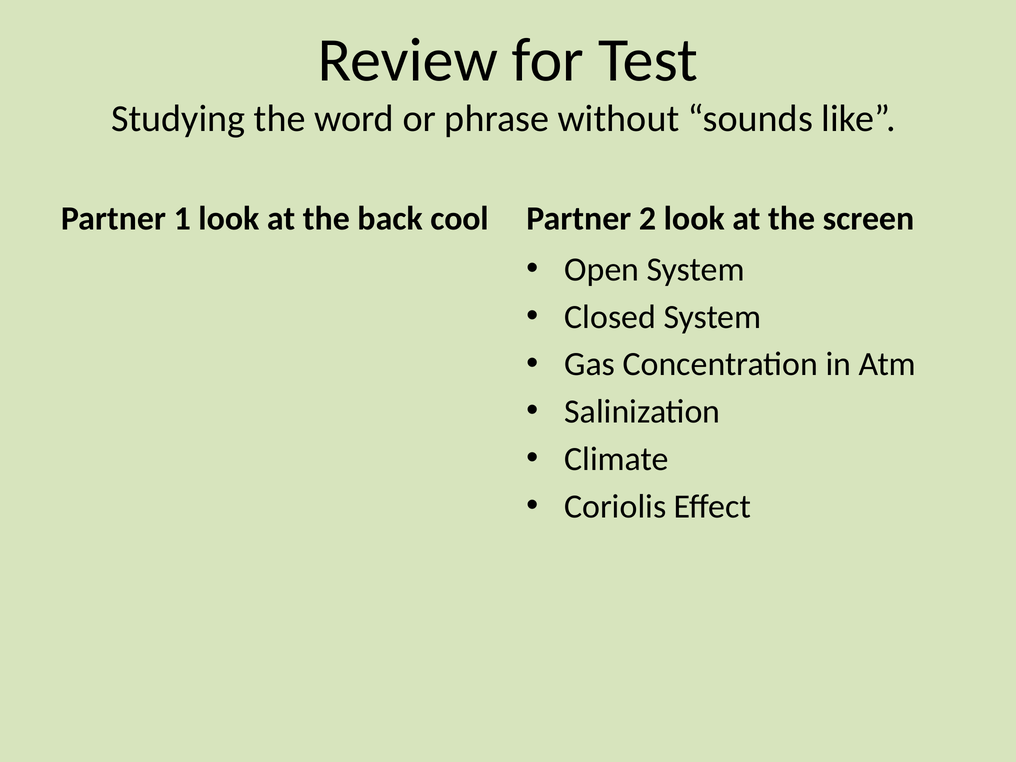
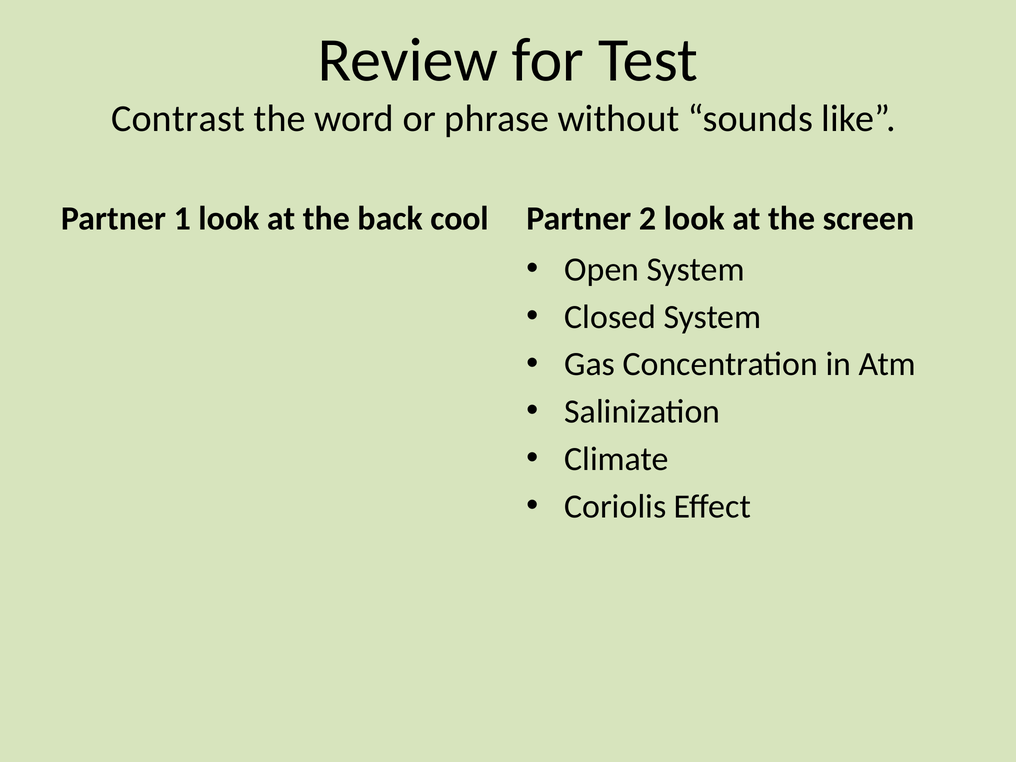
Studying: Studying -> Contrast (178, 119)
